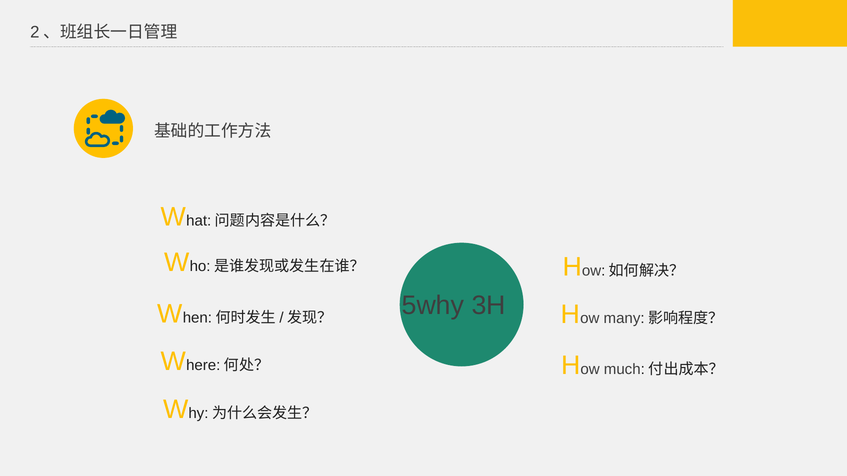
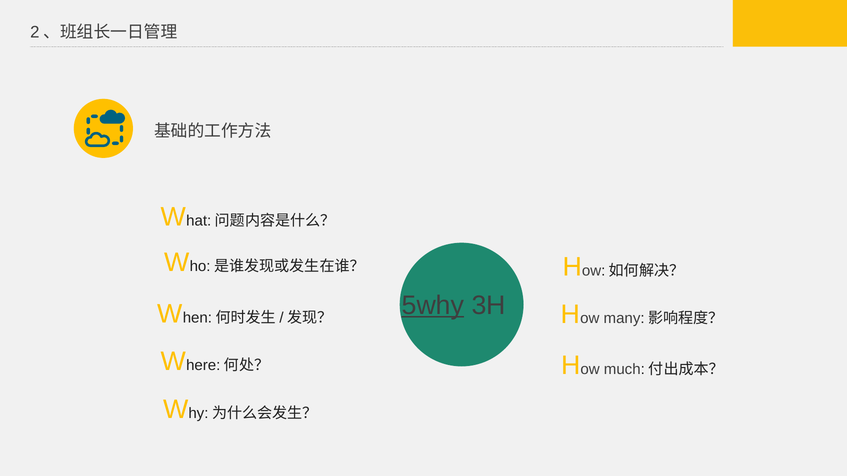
5why underline: none -> present (433, 306)
